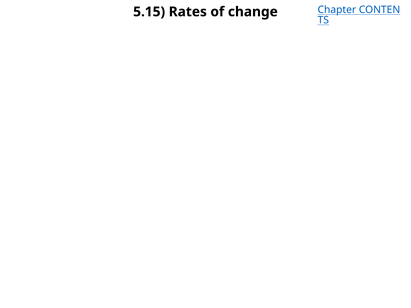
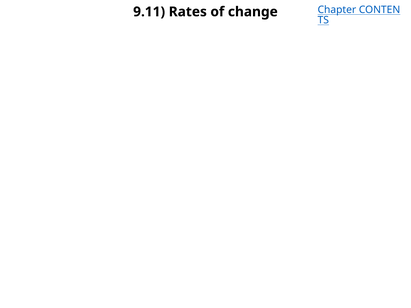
5.15: 5.15 -> 9.11 (149, 12)
